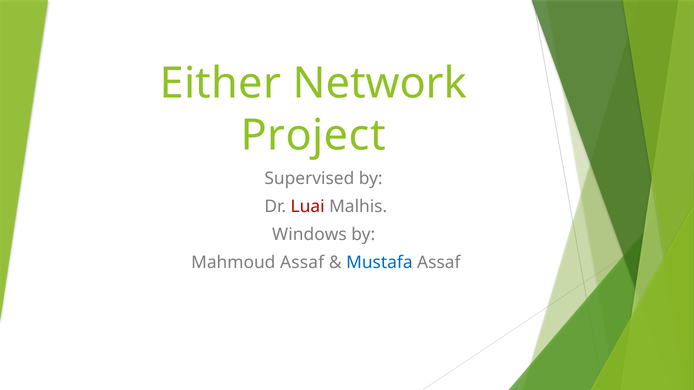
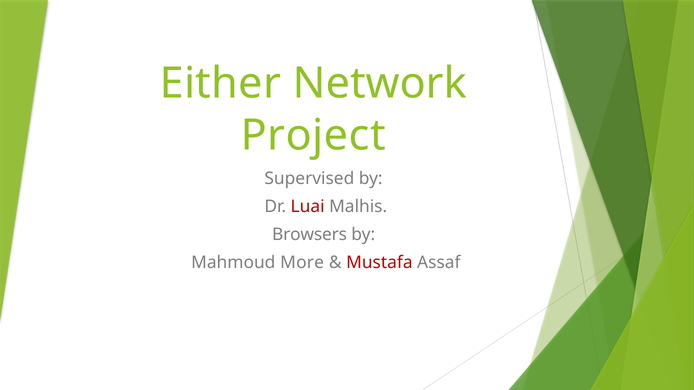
Windows: Windows -> Browsers (310, 235)
Mahmoud Assaf: Assaf -> More (302, 263)
Mustafa colour: blue -> red (379, 263)
